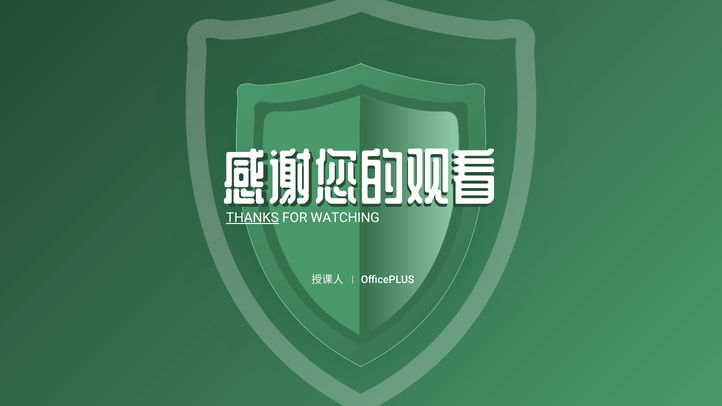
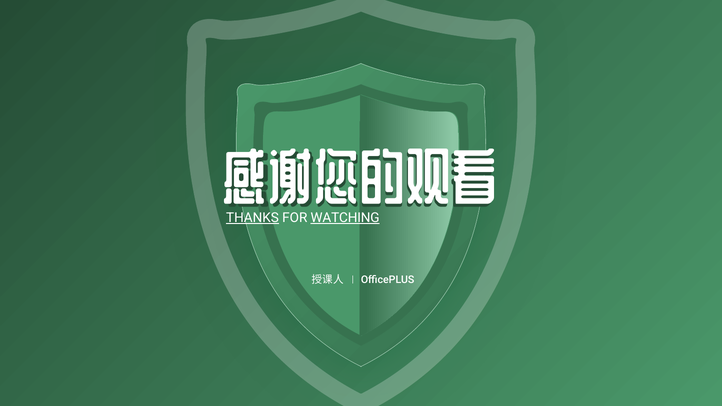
WATCHING underline: none -> present (345, 218)
